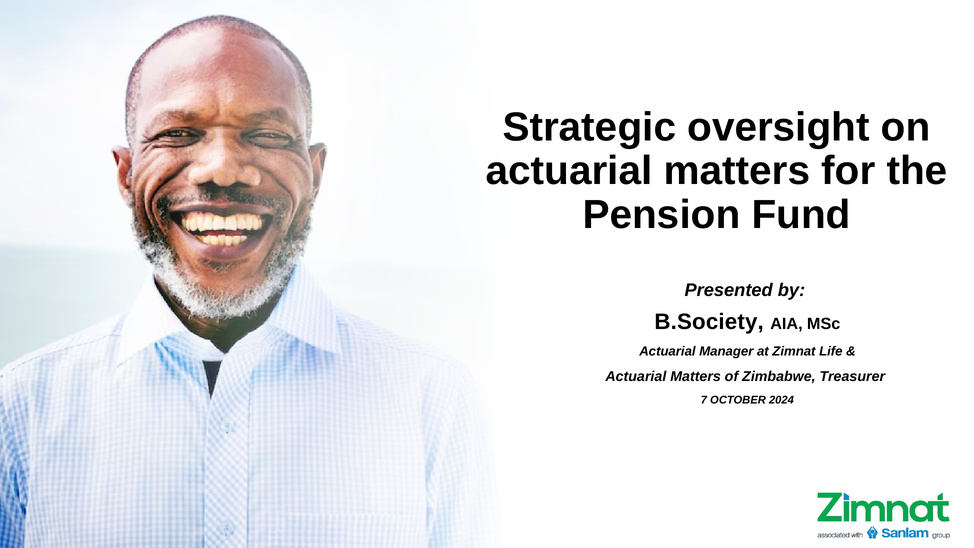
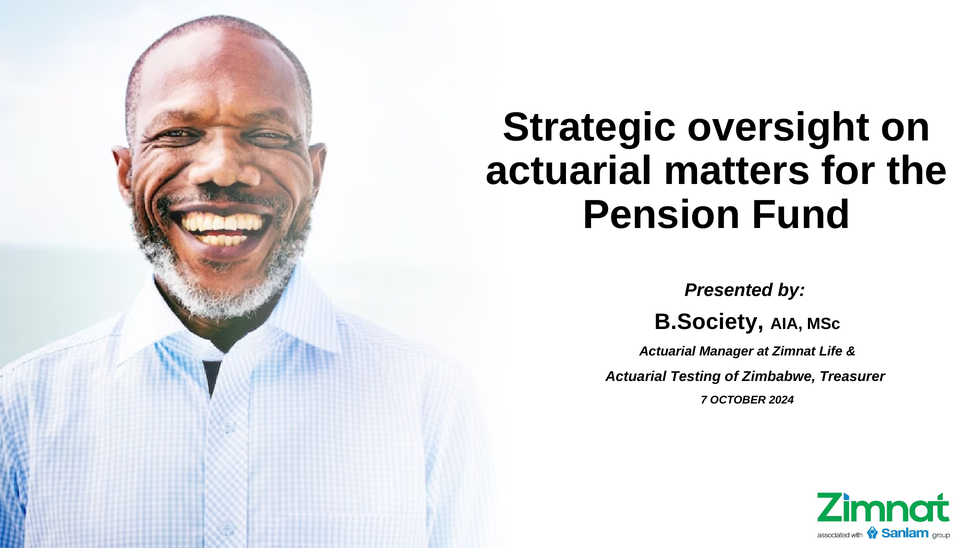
Matters: Matters -> Testing (696, 376)
